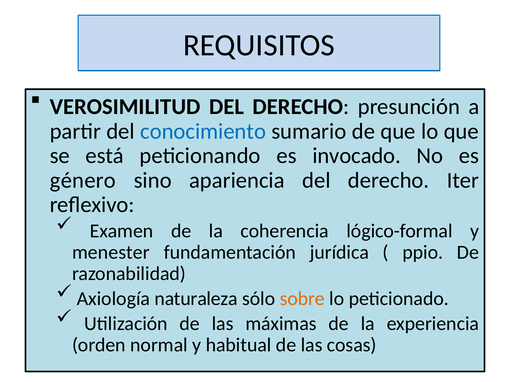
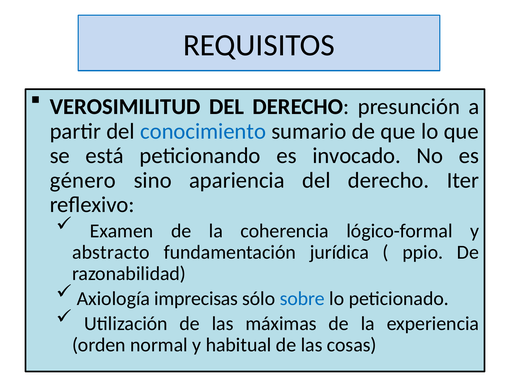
menester: menester -> abstracto (111, 253)
naturaleza: naturaleza -> imprecisas (196, 299)
sobre colour: orange -> blue (302, 299)
